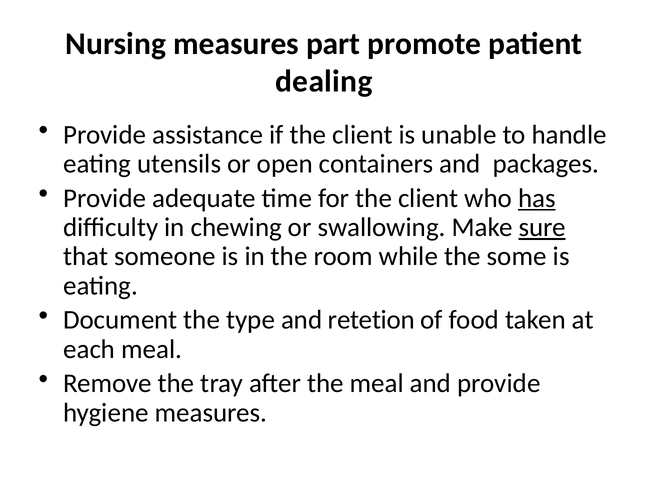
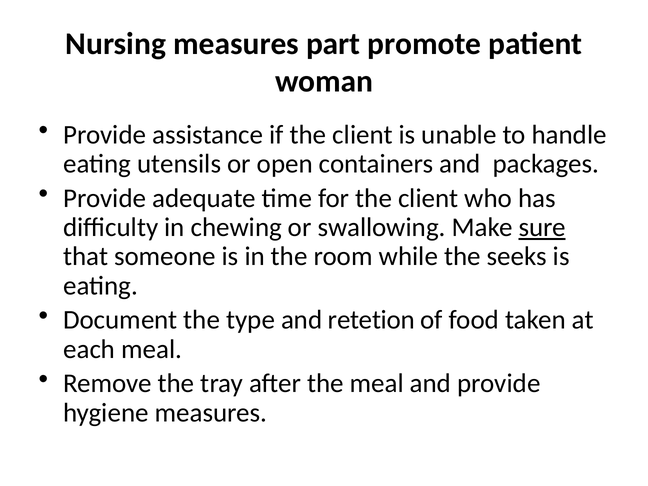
dealing: dealing -> woman (324, 82)
has underline: present -> none (537, 198)
some: some -> seeks (517, 257)
